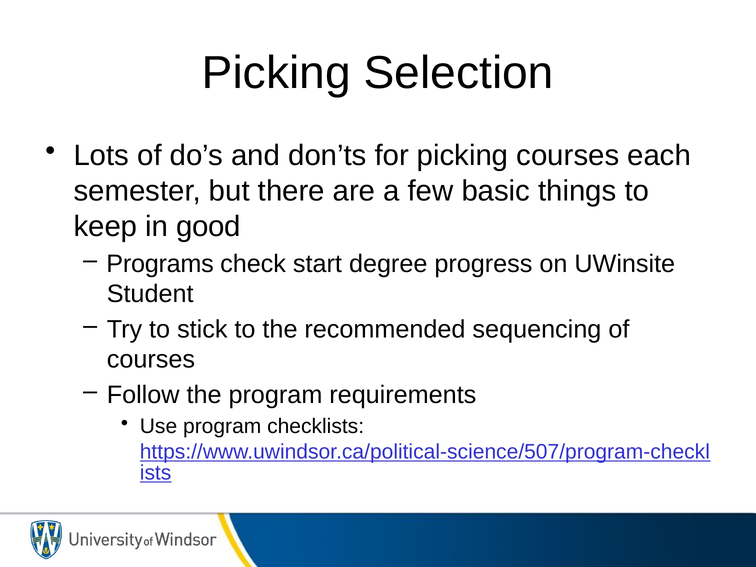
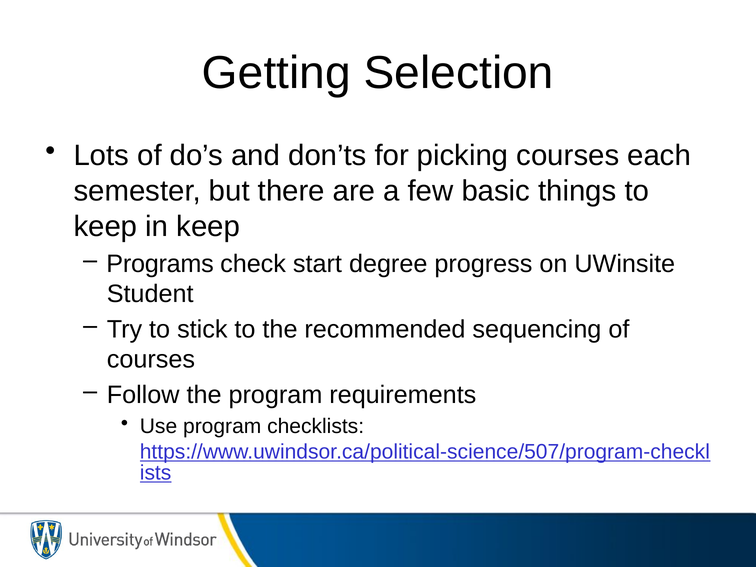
Picking: Picking -> Getting (276, 73)
in good: good -> keep (208, 226)
